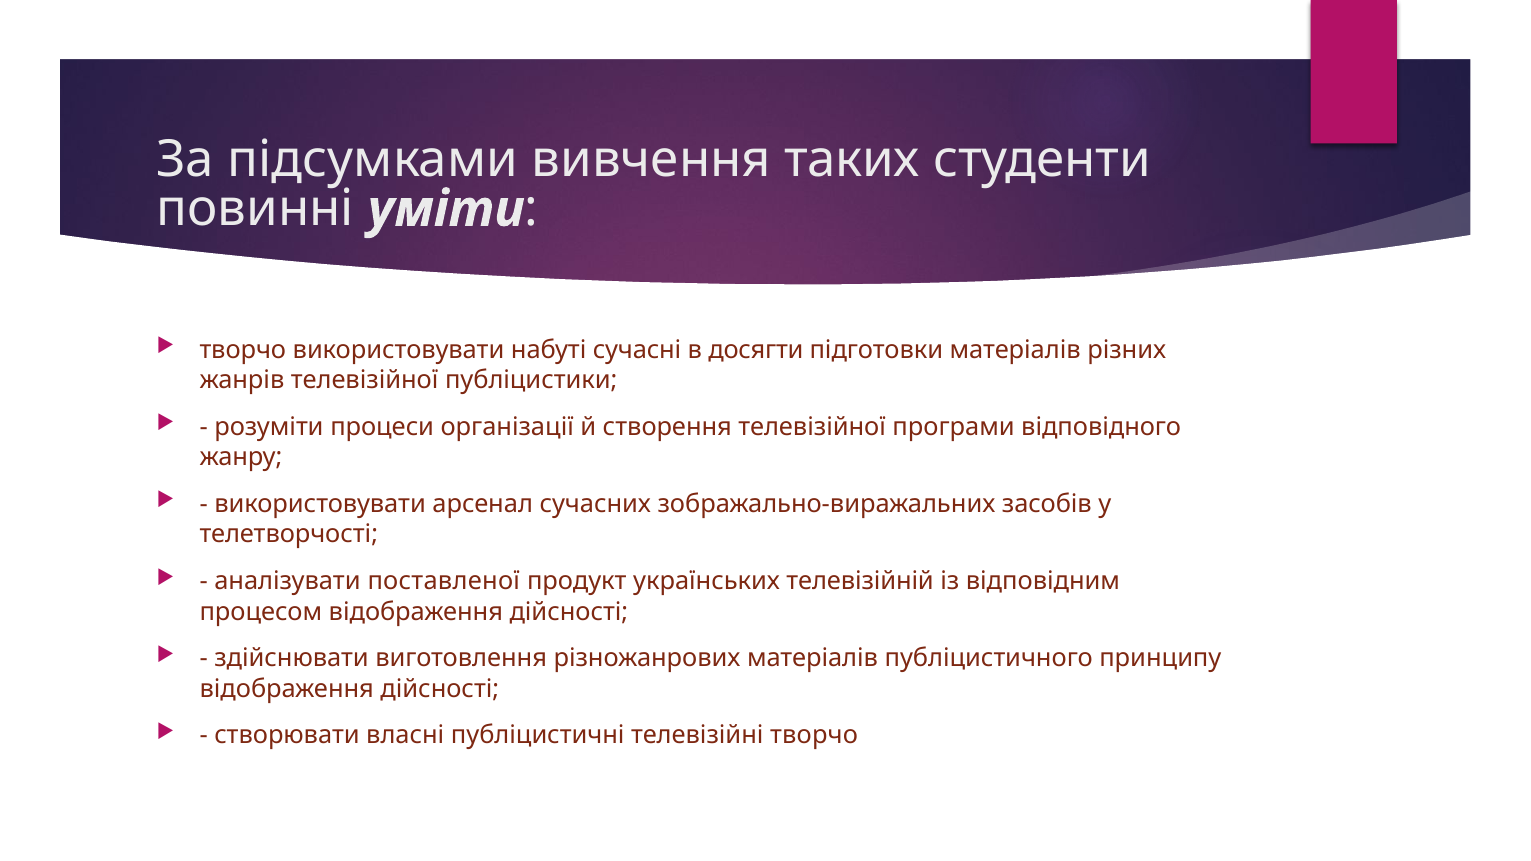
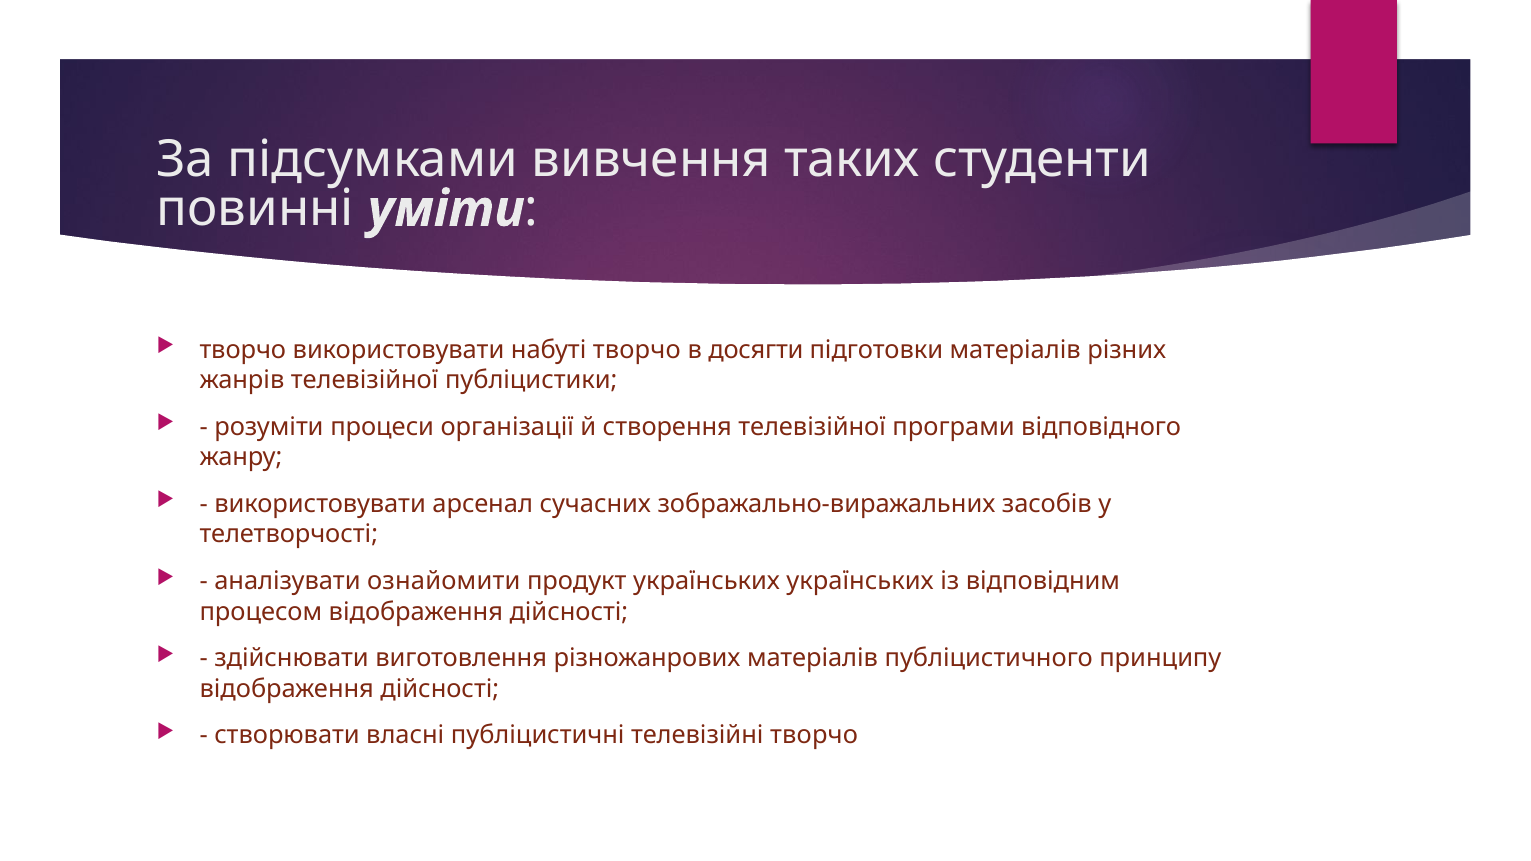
набуті сучасні: сучасні -> творчо (637, 350)
поставленої: поставленої -> ознайомити (444, 581)
українських телевізійній: телевізійній -> українських (860, 581)
